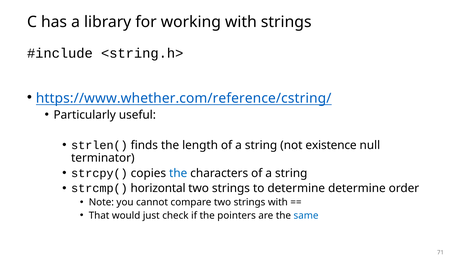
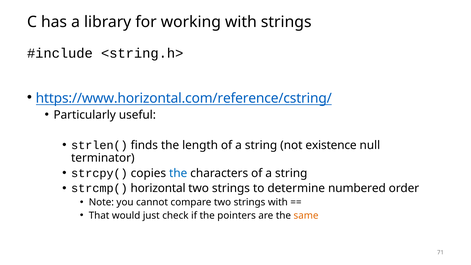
https://www.whether.com/reference/cstring/: https://www.whether.com/reference/cstring/ -> https://www.horizontal.com/reference/cstring/ (184, 98)
determine determine: determine -> numbered (357, 188)
same colour: blue -> orange (306, 215)
